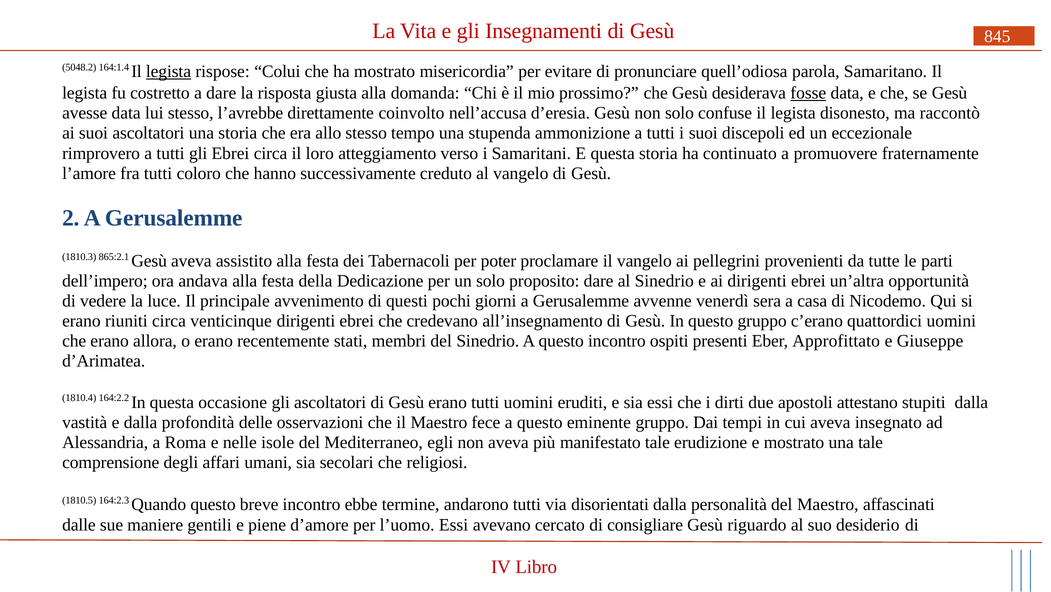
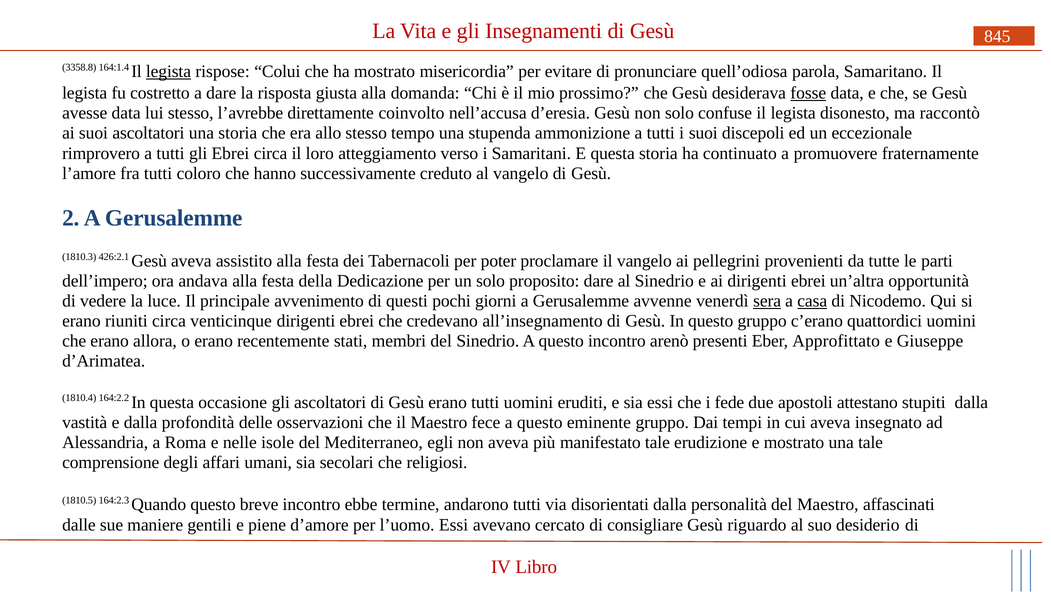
5048.2: 5048.2 -> 3358.8 (79, 67)
865:2.1: 865:2.1 -> 426:2.1 (114, 257)
sera underline: none -> present (767, 301)
casa underline: none -> present (812, 301)
ospiti: ospiti -> arenò (669, 341)
dirti: dirti -> fede (729, 402)
